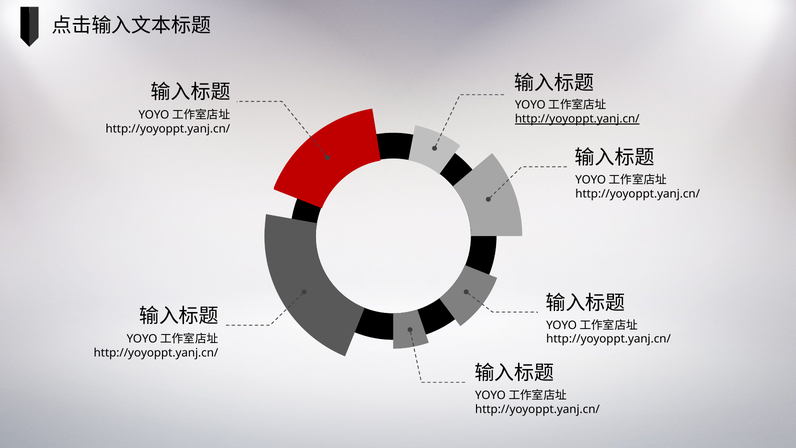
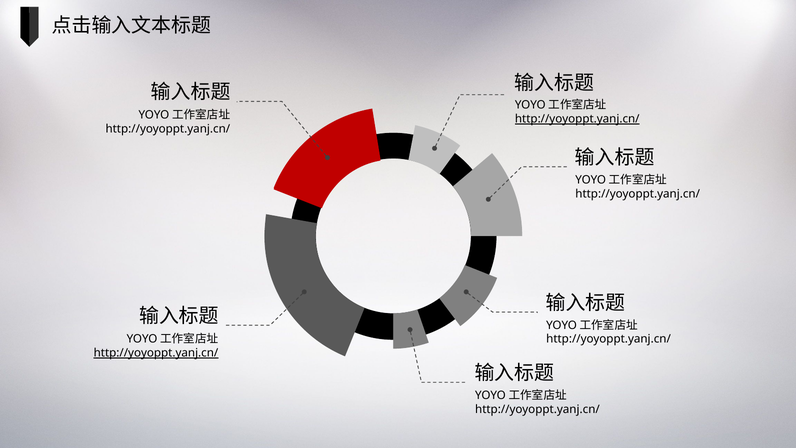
http://yoyoppt.yanj.cn/ underline: none -> present (156, 353)
